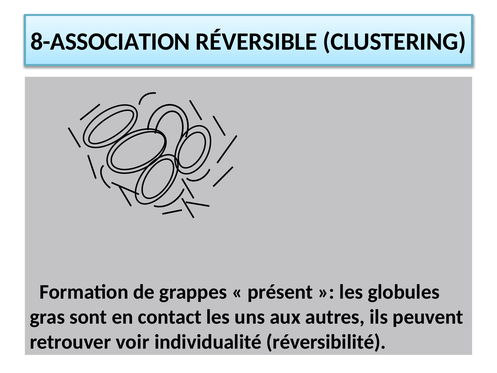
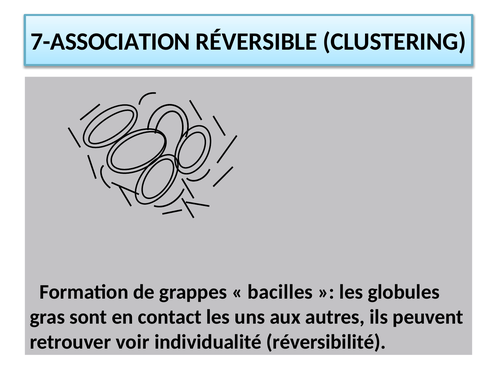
8-ASSOCIATION: 8-ASSOCIATION -> 7-ASSOCIATION (110, 42)
présent: présent -> bacilles (280, 292)
